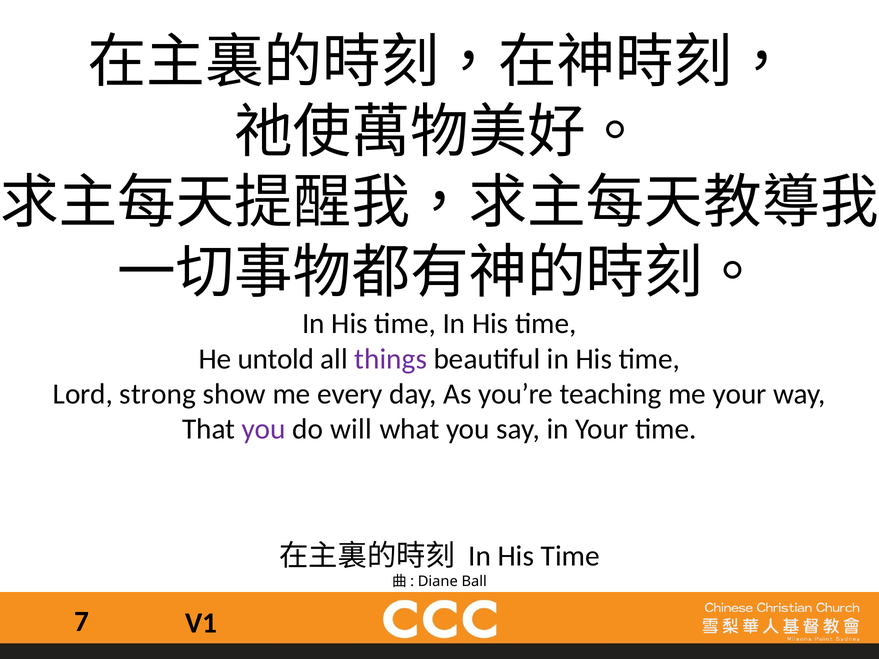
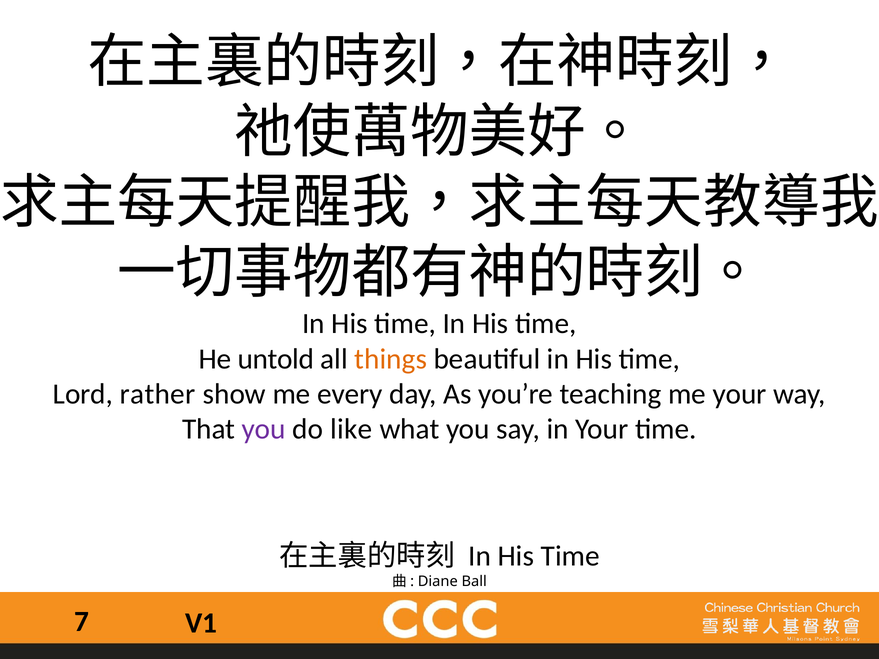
things colour: purple -> orange (391, 359)
strong: strong -> rather (158, 394)
will: will -> like (351, 429)
